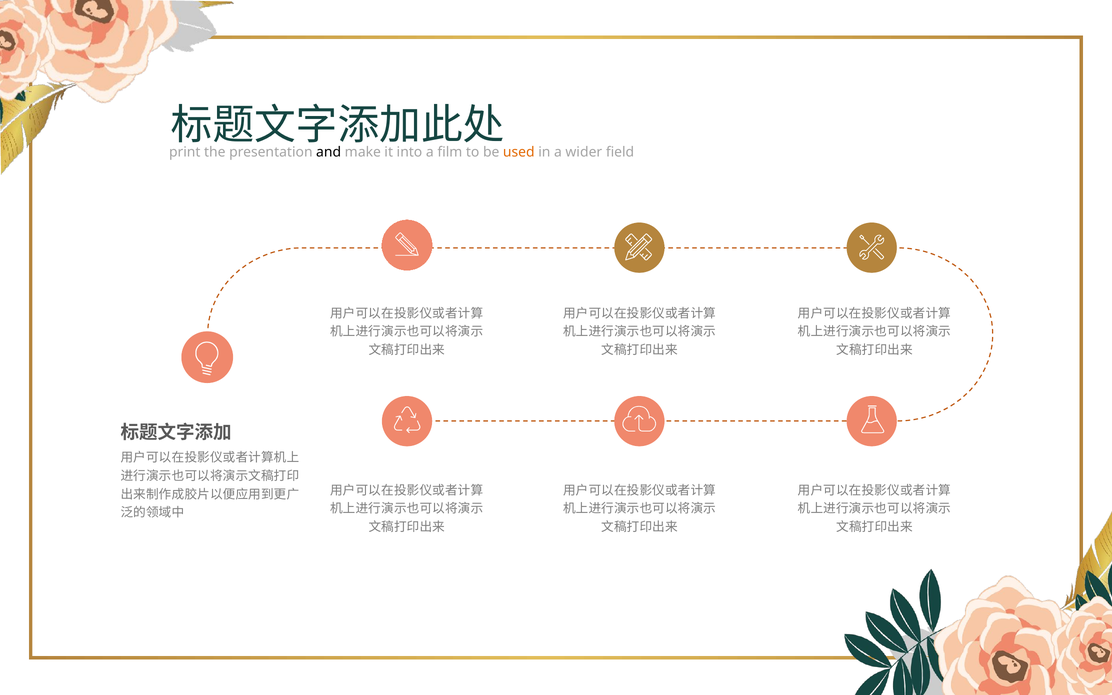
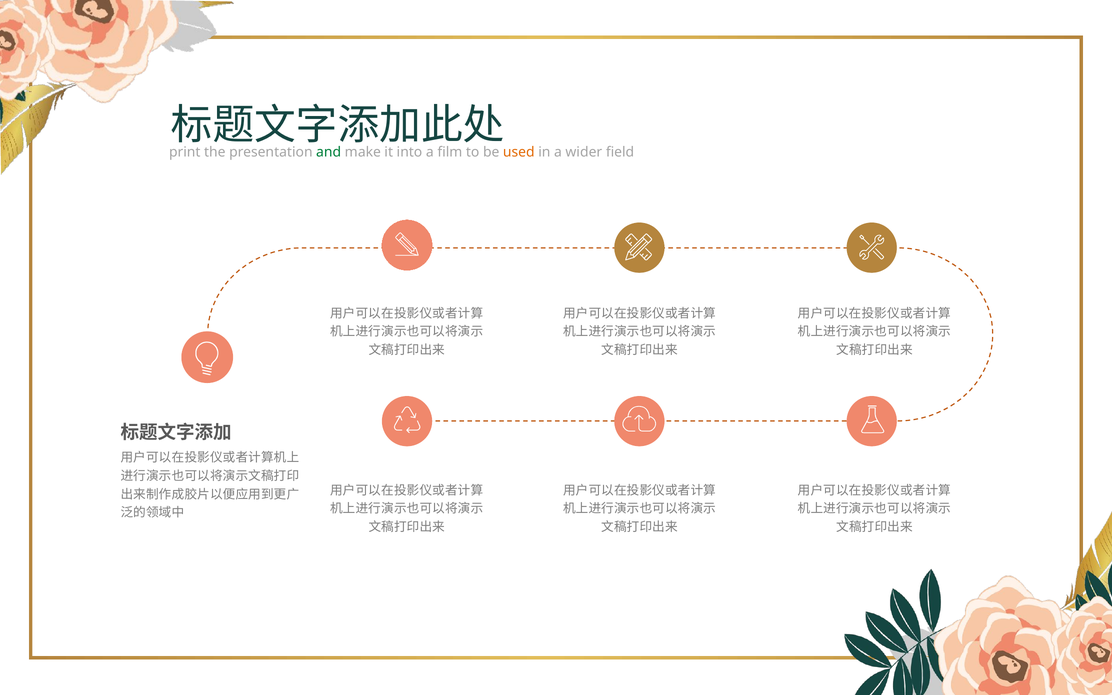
and colour: black -> green (329, 152)
